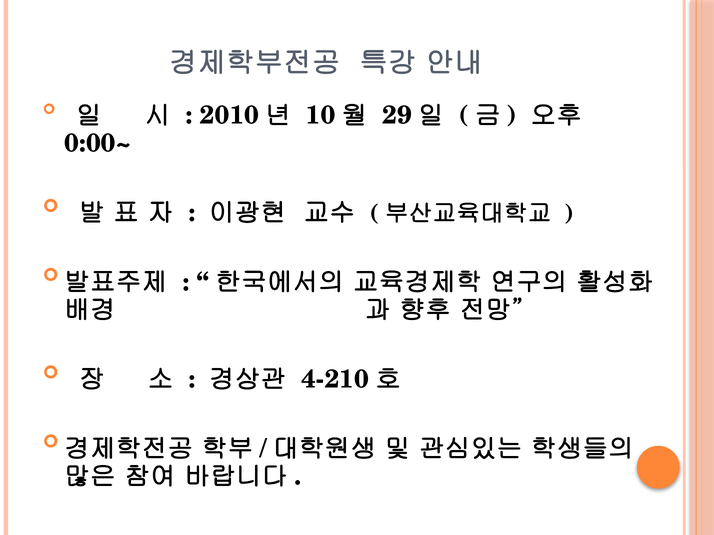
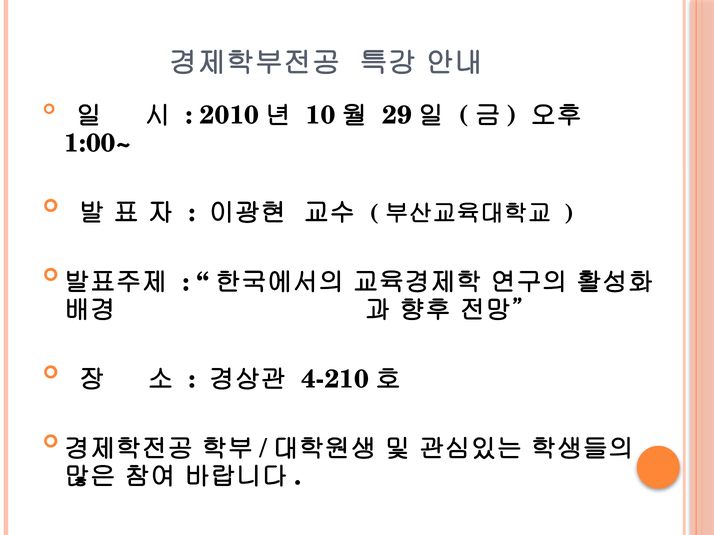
0:00~: 0:00~ -> 1:00~ (98, 143)
